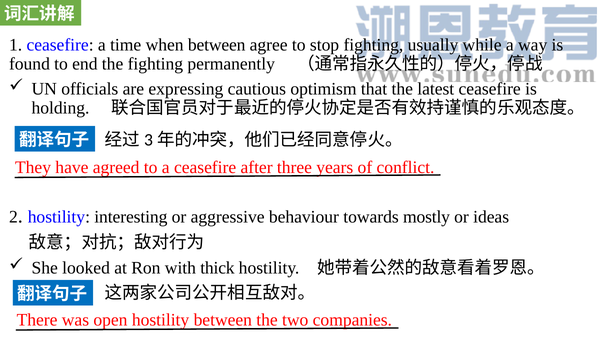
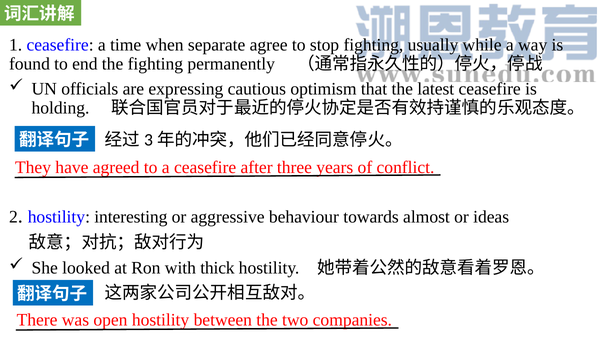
when between: between -> separate (217, 45)
mostly: mostly -> almost (426, 217)
